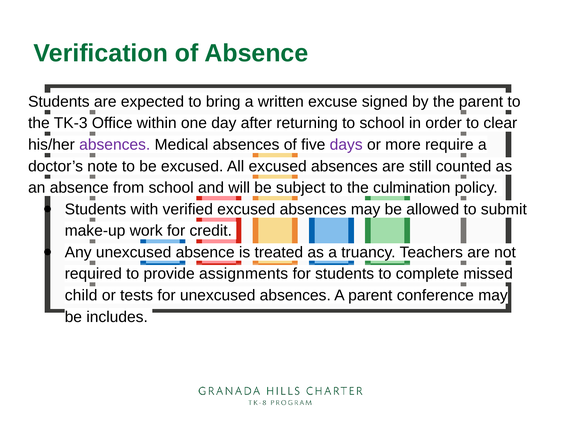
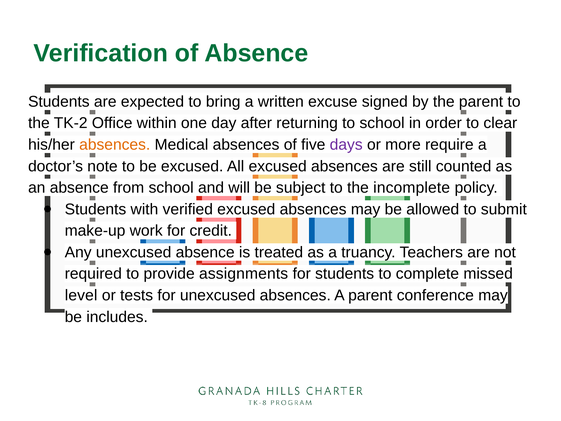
TK-3: TK-3 -> TK-2 (71, 123)
absences colour: purple -> orange (115, 145)
culmination: culmination -> incomplete (412, 188)
child: child -> level (81, 295)
